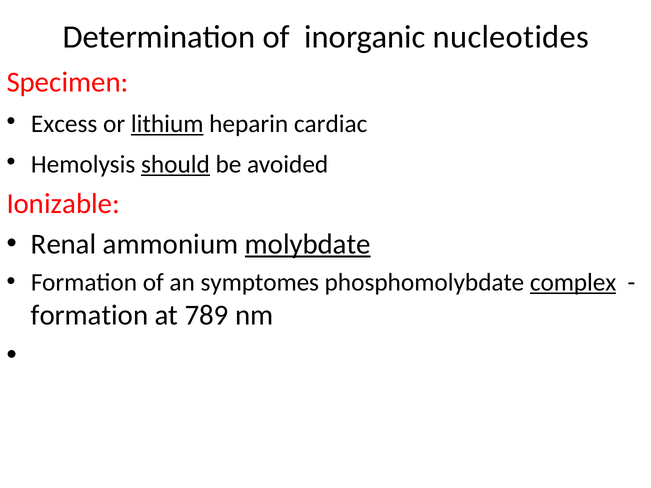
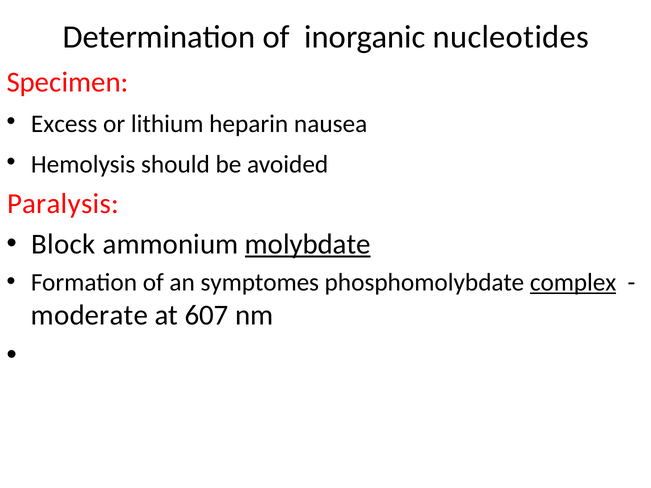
lithium underline: present -> none (167, 124)
cardiac: cardiac -> nausea (331, 124)
should underline: present -> none (175, 164)
Ionizable: Ionizable -> Paralysis (63, 204)
Renal: Renal -> Block (63, 244)
formation: formation -> moderate (89, 315)
789: 789 -> 607 (206, 315)
